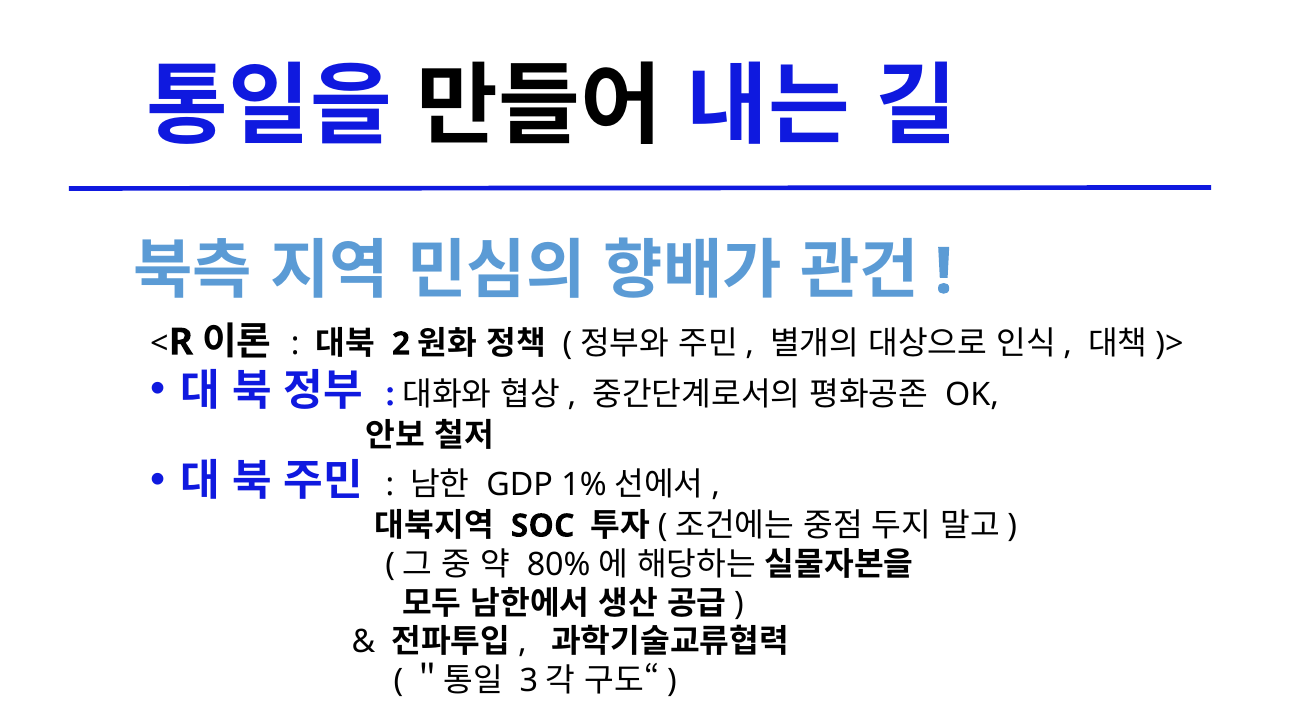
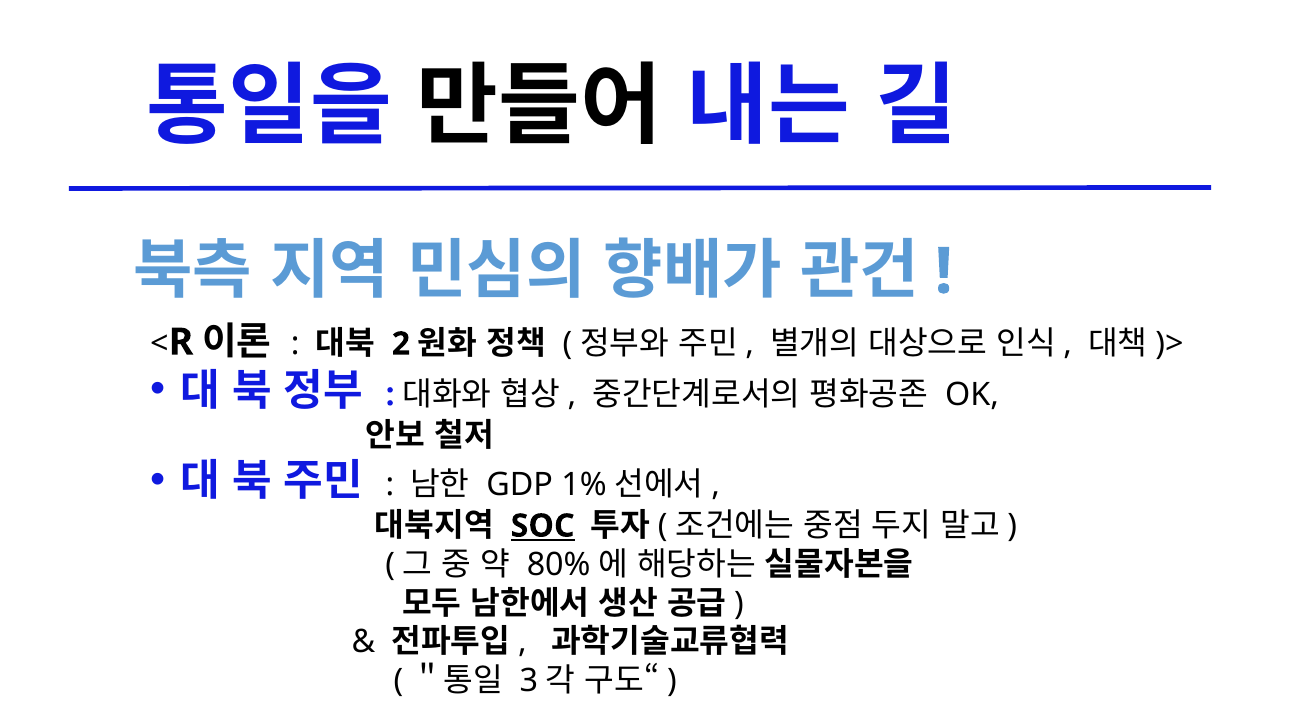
SOC underline: none -> present (543, 526)
